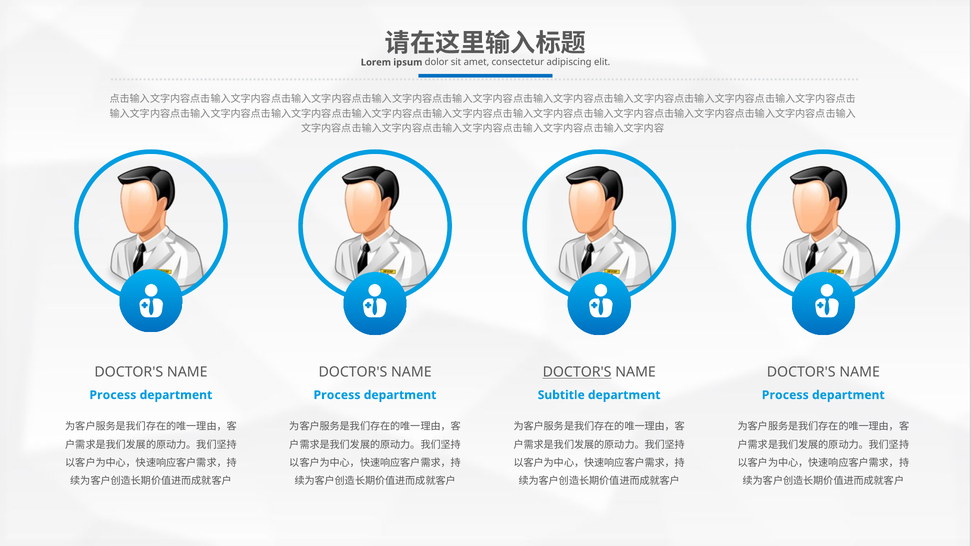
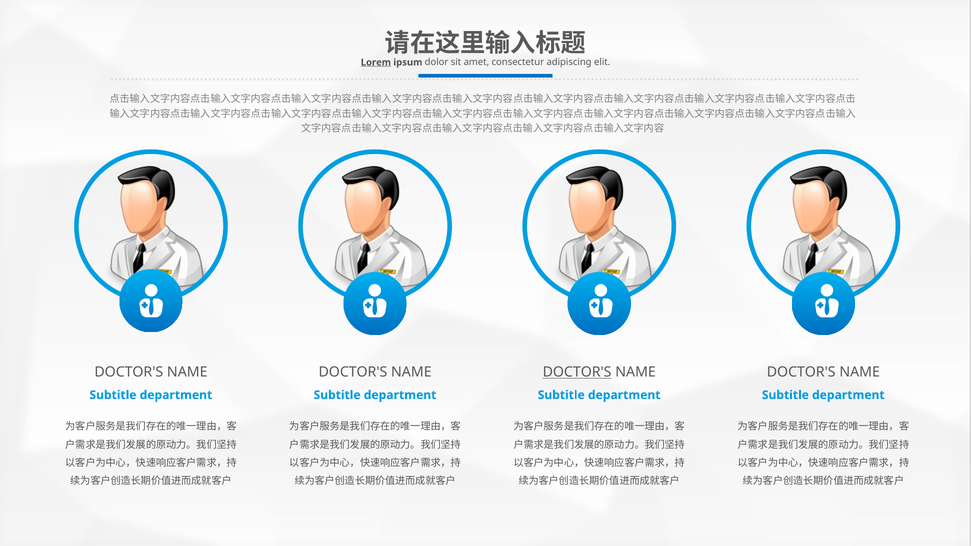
Lorem underline: none -> present (376, 62)
Process: Process -> Subtitle (113, 395)
Process: Process -> Subtitle (337, 395)
Process: Process -> Subtitle (785, 395)
